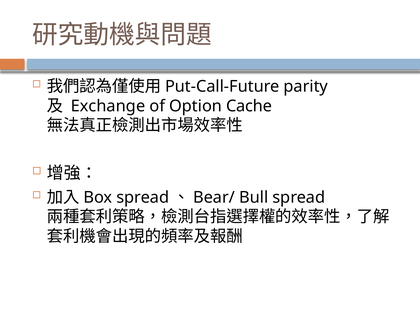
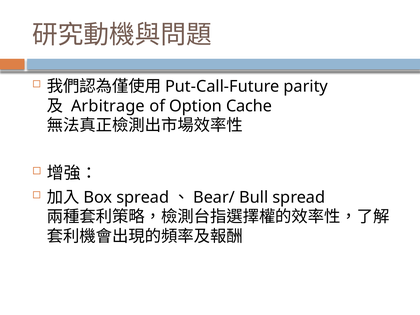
Exchange: Exchange -> Arbitrage (108, 106)
